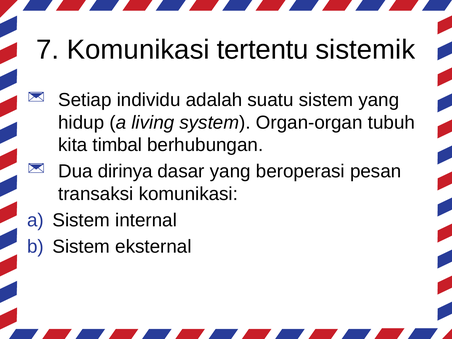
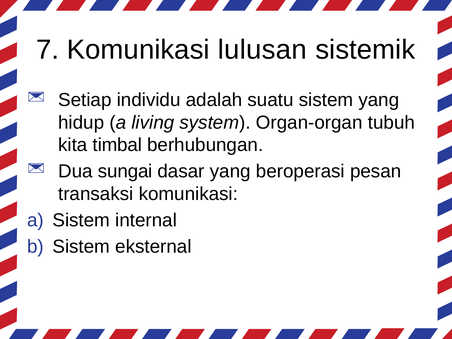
tertentu: tertentu -> lulusan (262, 50)
dirinya: dirinya -> sungai (125, 171)
